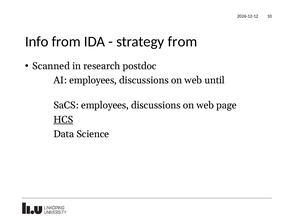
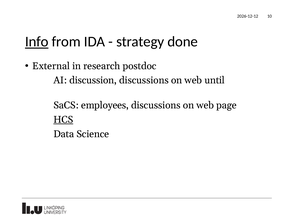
Info underline: none -> present (37, 42)
strategy from: from -> done (183, 42)
Scanned: Scanned -> External (51, 66)
AI employees: employees -> discussion (93, 80)
